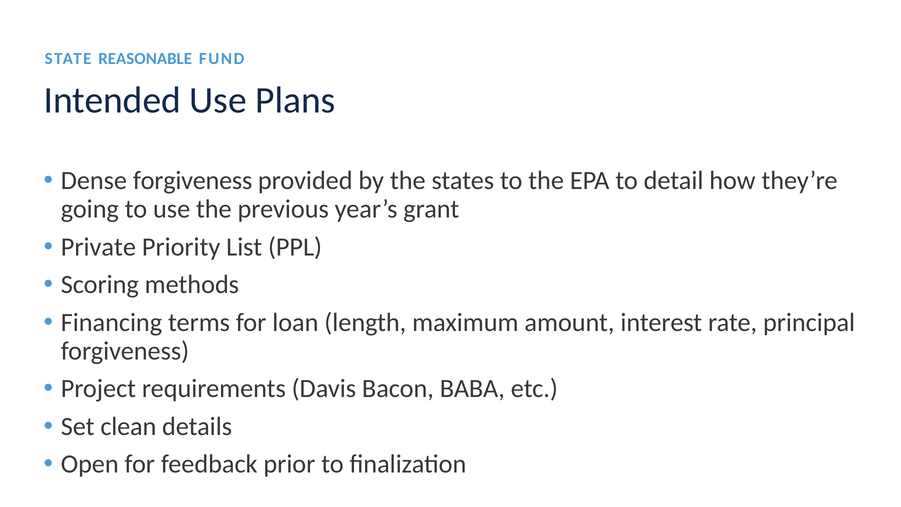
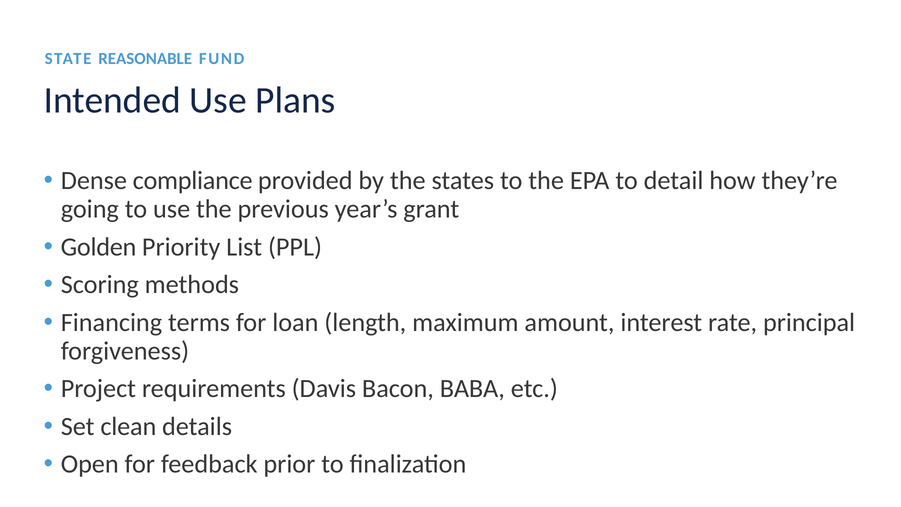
Dense forgiveness: forgiveness -> compliance (193, 181)
Private: Private -> Golden (99, 247)
